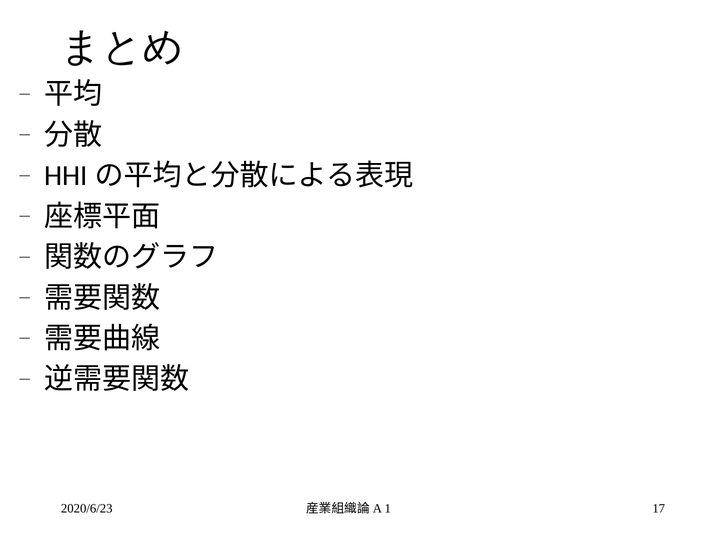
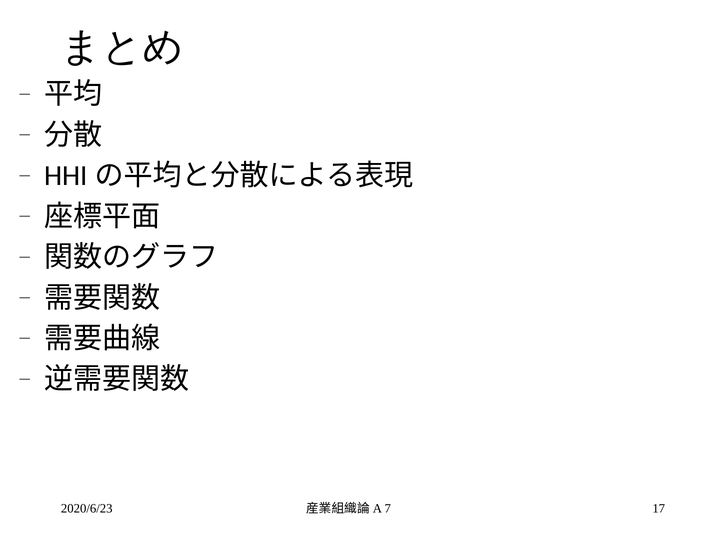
1: 1 -> 7 (388, 508)
